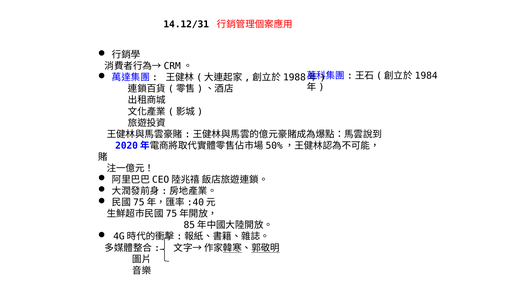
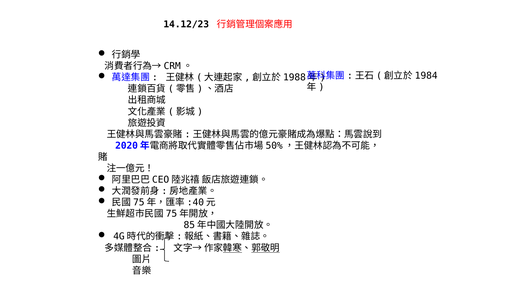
14.12/31: 14.12/31 -> 14.12/23 (186, 25)
